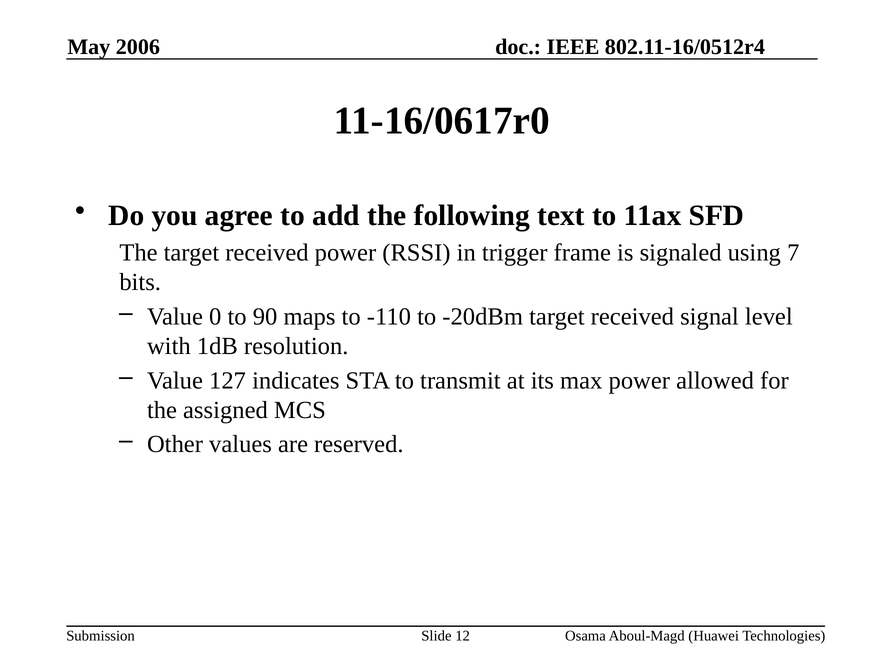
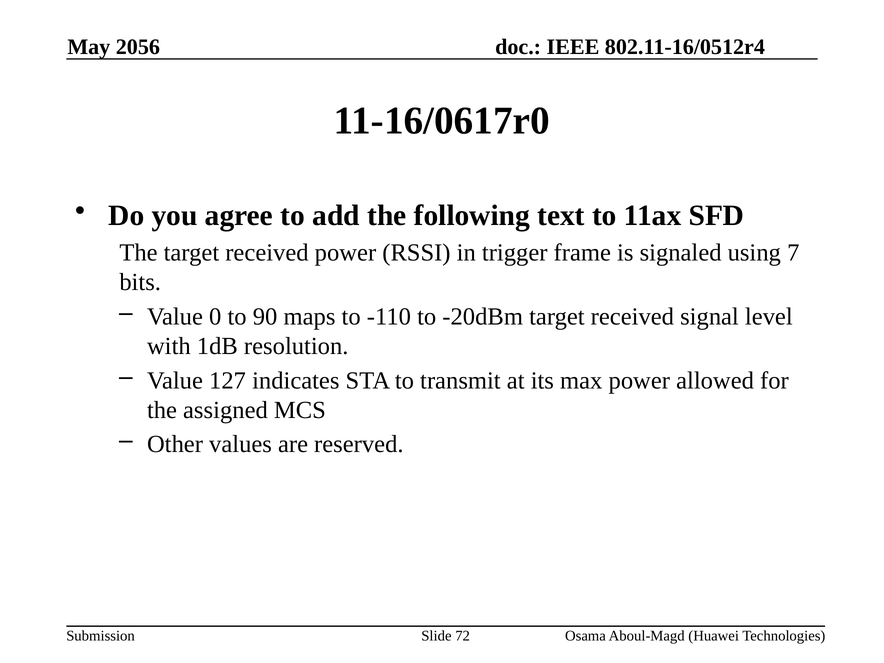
2006: 2006 -> 2056 (138, 47)
12: 12 -> 72 (463, 636)
